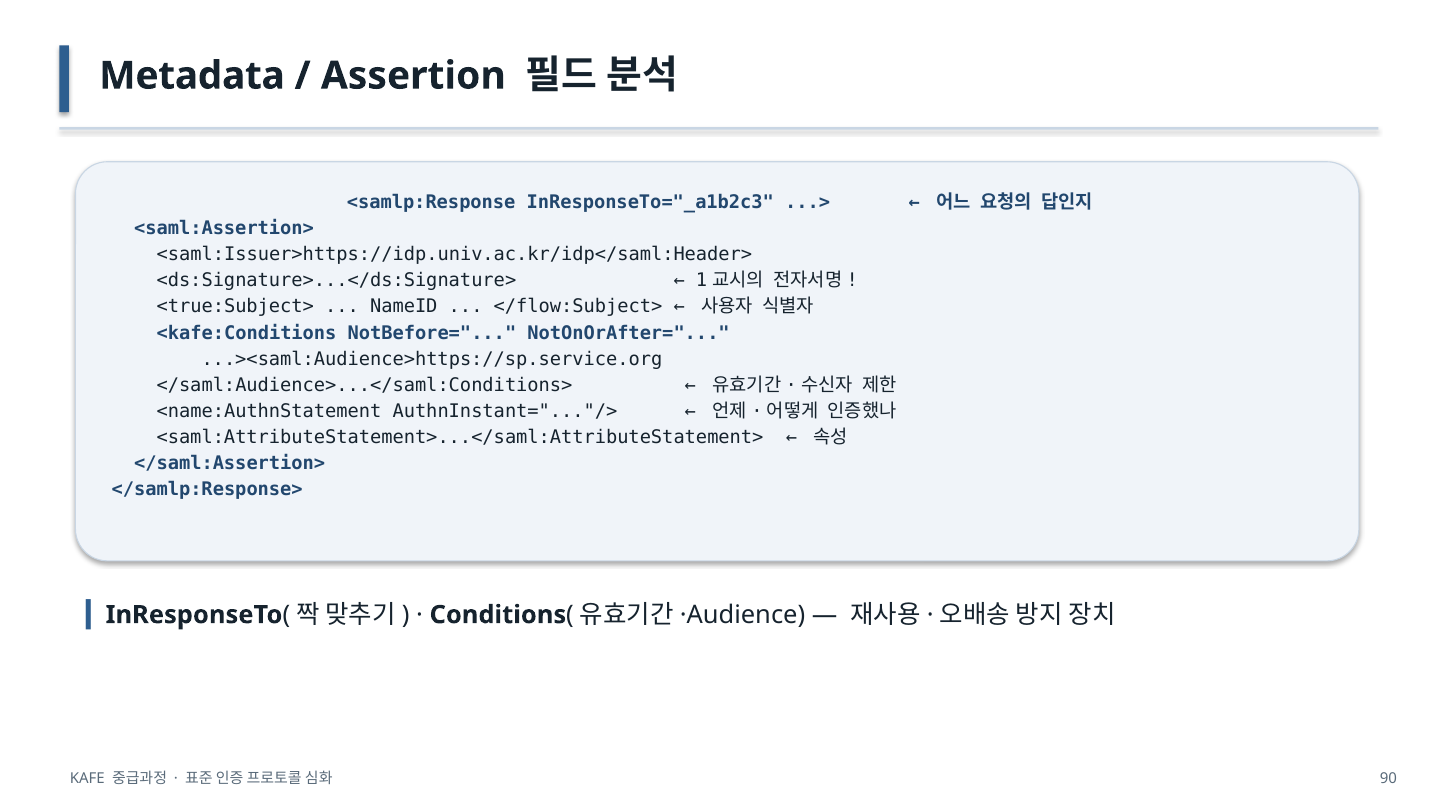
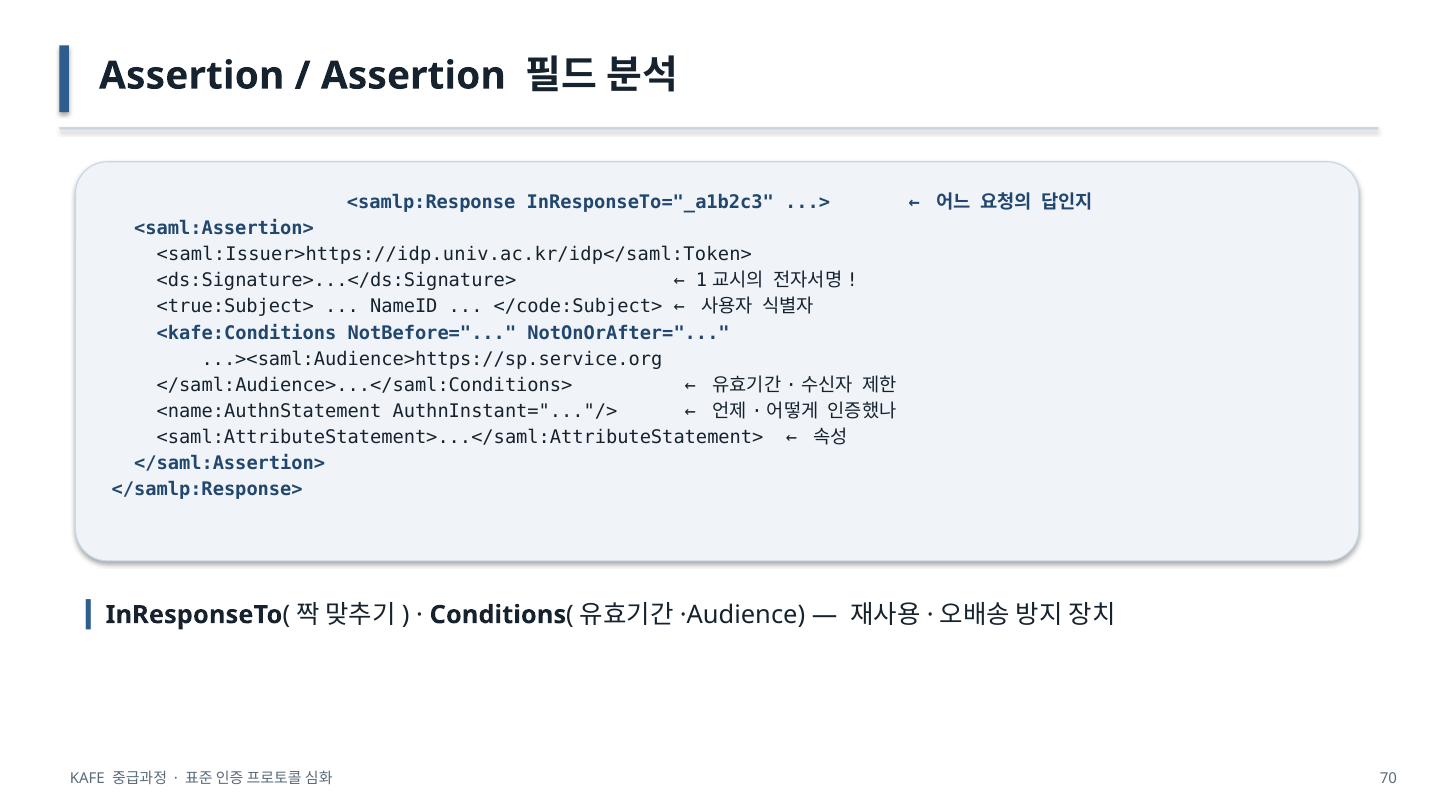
Metadata: Metadata -> Assertion (192, 76)
<saml:Issuer>https://idp.univ.ac.kr/idp</saml:Header>: <saml:Issuer>https://idp.univ.ac.kr/idp</saml:Header> -> <saml:Issuer>https://idp.univ.ac.kr/idp</saml:Token> (454, 254)
</flow:Subject>: </flow:Subject> -> </code:Subject> (578, 307)
90: 90 -> 70 (1388, 779)
